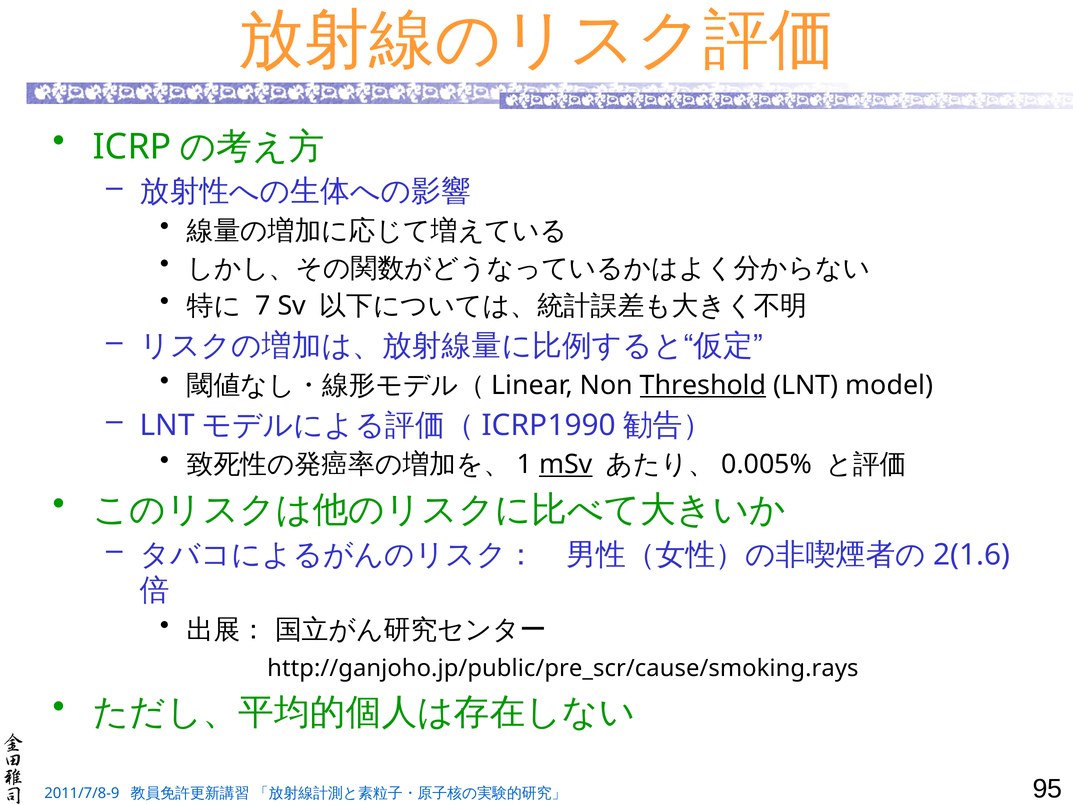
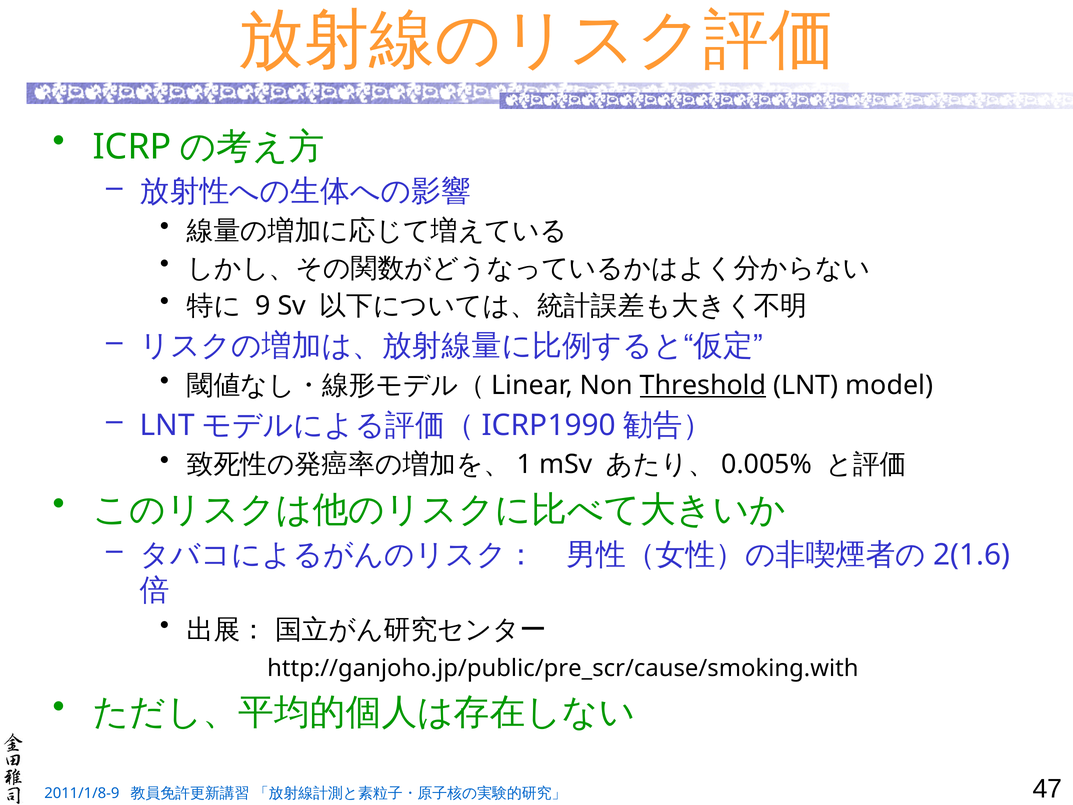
7: 7 -> 9 (263, 306)
mSv underline: present -> none (566, 464)
http://ganjoho.jp/public/pre_scr/cause/smoking.rays: http://ganjoho.jp/public/pre_scr/cause/smoking.rays -> http://ganjoho.jp/public/pre_scr/cause/smoking.with (563, 668)
2011/7/8-9: 2011/7/8-9 -> 2011/1/8-9 (82, 793)
95: 95 -> 47 (1047, 788)
